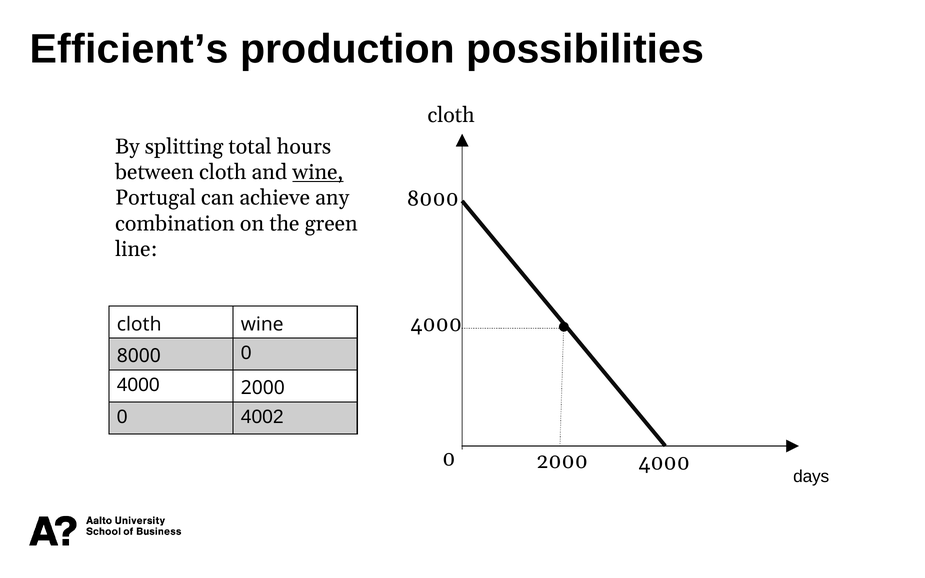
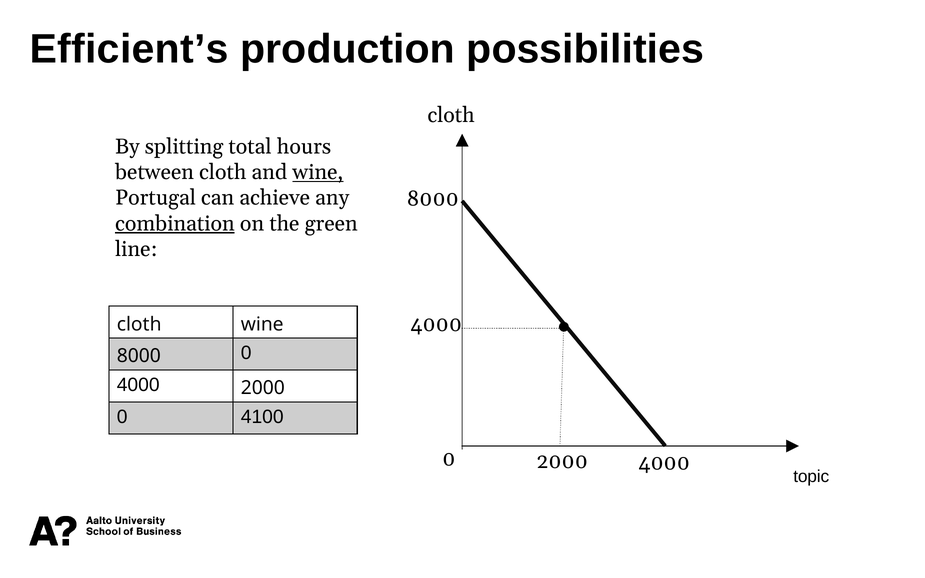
combination underline: none -> present (175, 224)
4002: 4002 -> 4100 (262, 417)
days: days -> topic (811, 477)
